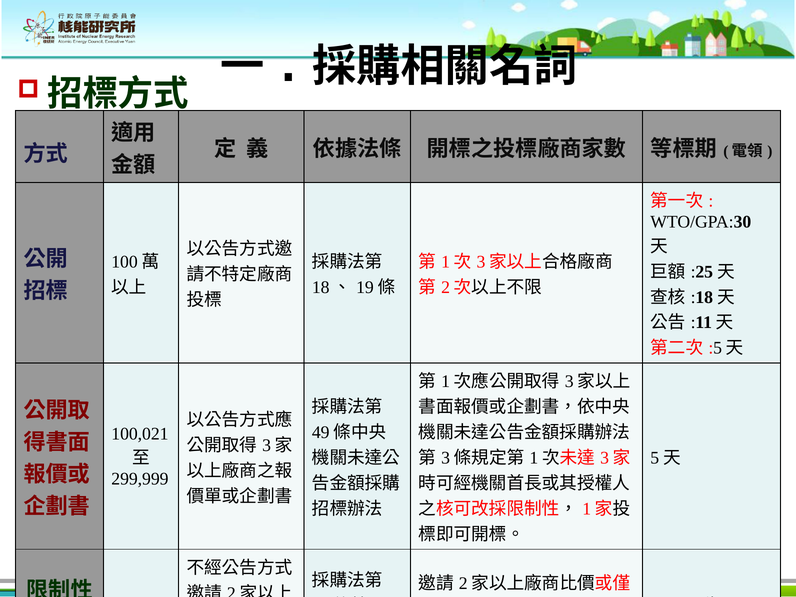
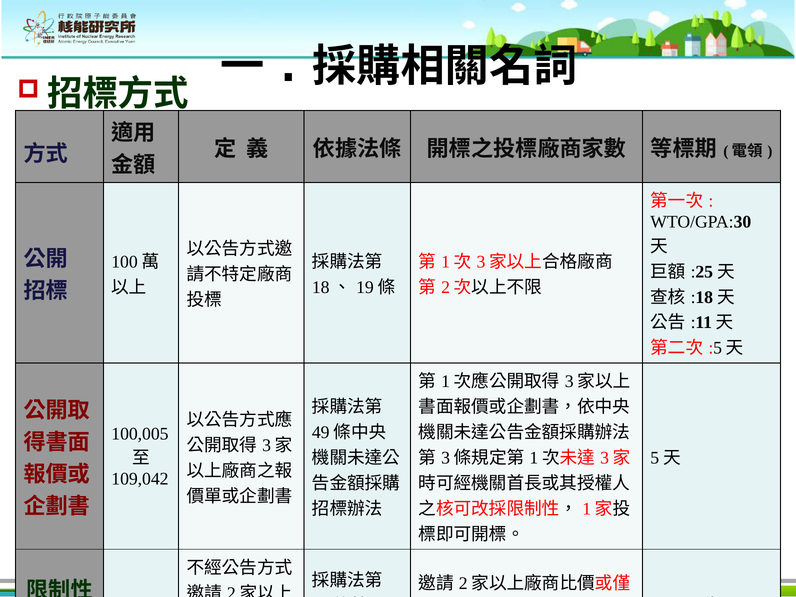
100,021: 100,021 -> 100,005 (140, 434)
299,999: 299,999 -> 109,042 (140, 479)
